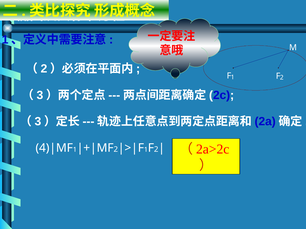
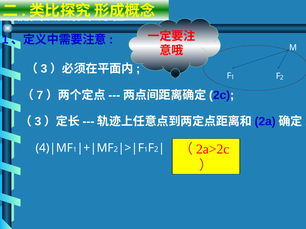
2: 2 -> 3 (44, 69)
3: 3 -> 7 (40, 95)
